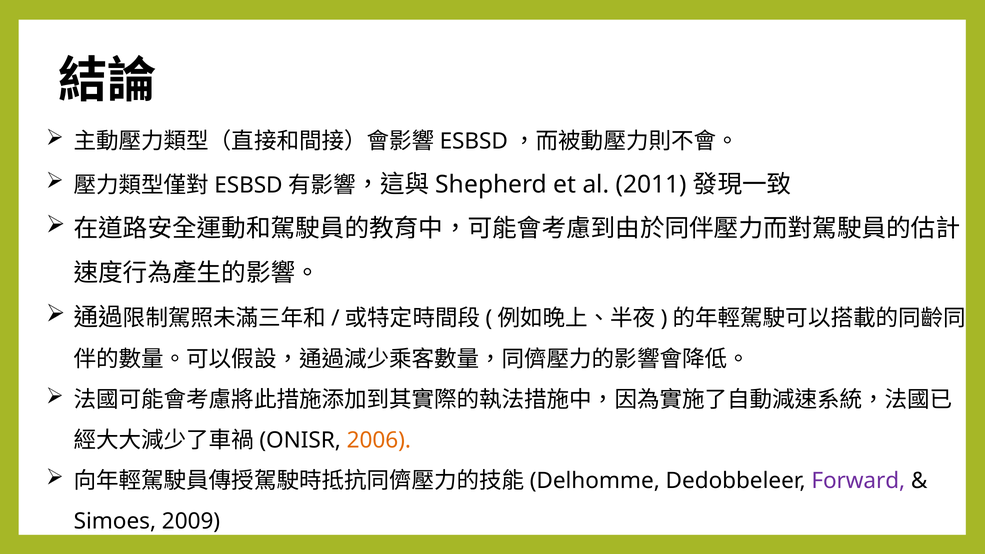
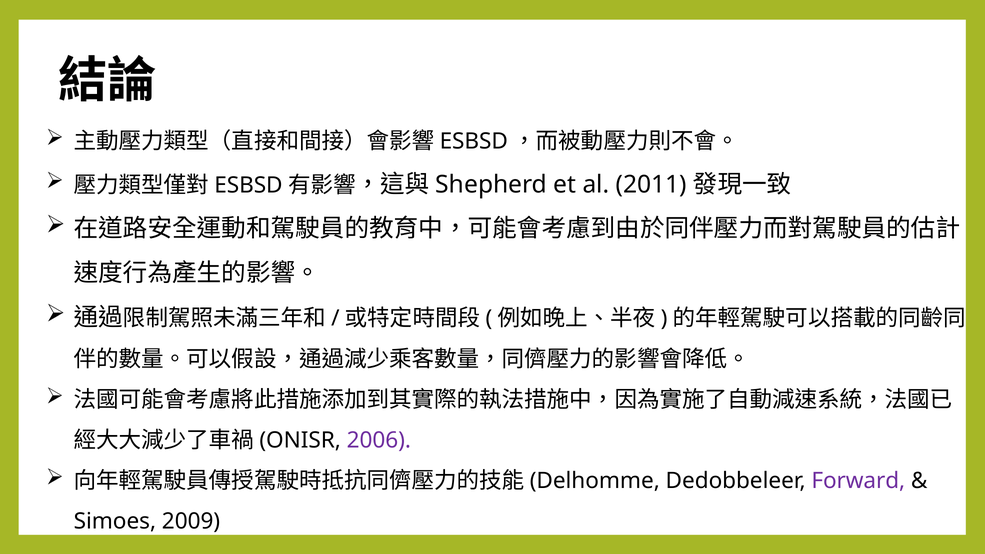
2006 colour: orange -> purple (379, 440)
